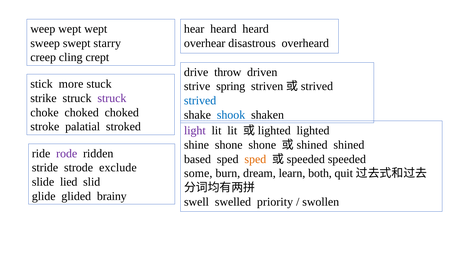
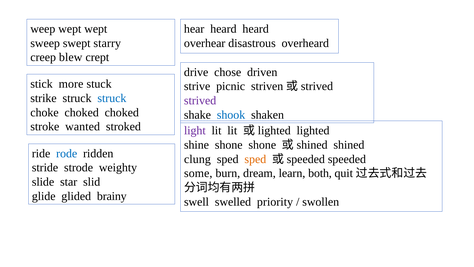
cling: cling -> blew (71, 57)
throw: throw -> chose (228, 72)
spring: spring -> picnic (231, 86)
struck colour: purple -> blue (112, 98)
strived colour: blue -> purple (200, 100)
palatial: palatial -> wanted (83, 127)
rode colour: purple -> blue (67, 153)
based: based -> clung (197, 159)
exclude: exclude -> weighty (118, 167)
lied: lied -> star (69, 182)
